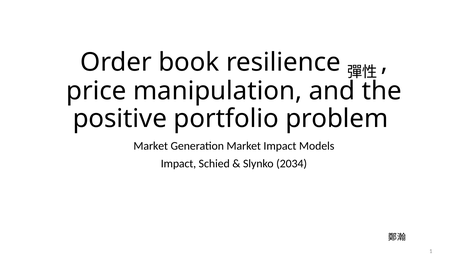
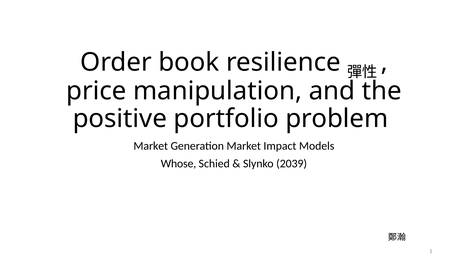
Impact: Impact -> Whose (178, 164)
2034: 2034 -> 2039 (292, 164)
